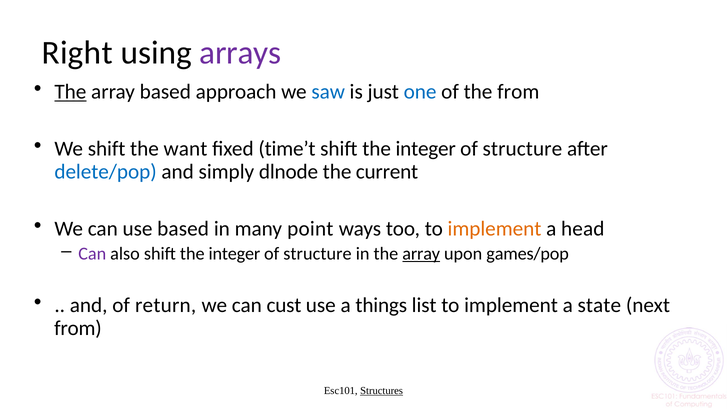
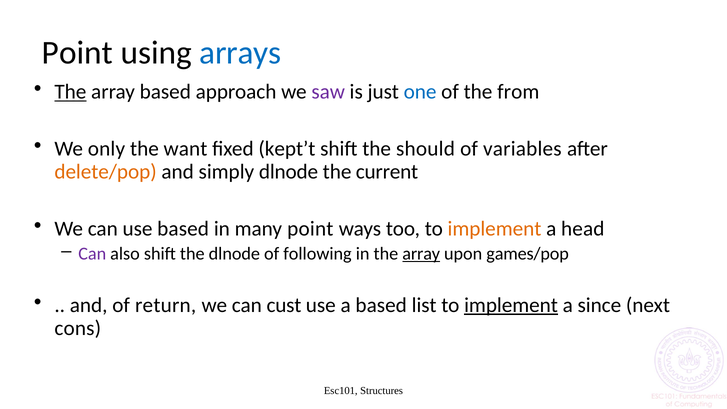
Right: Right -> Point (77, 53)
arrays colour: purple -> blue (240, 53)
saw colour: blue -> purple (328, 92)
We shift: shift -> only (106, 149)
time’t: time’t -> kept’t (287, 149)
integer: integer -> should (426, 149)
structure: structure -> variables (522, 149)
delete/pop colour: blue -> orange (106, 172)
also shift the integer: integer -> dlnode (234, 254)
structure: structure -> following (317, 254)
a things: things -> based (381, 305)
implement underline: none -> present (511, 305)
state: state -> since (599, 305)
from: from -> cons (78, 328)
Structures underline: present -> none (382, 391)
